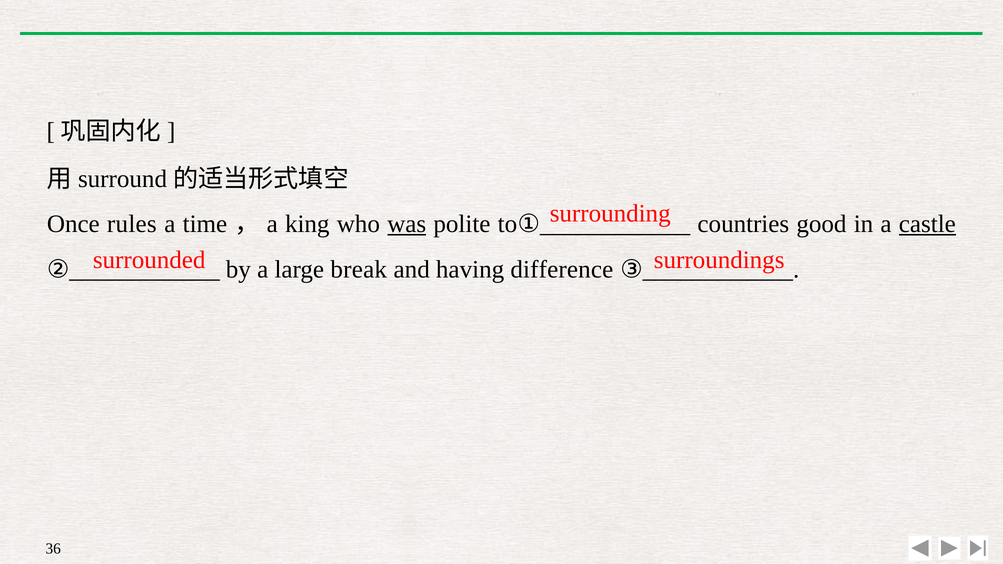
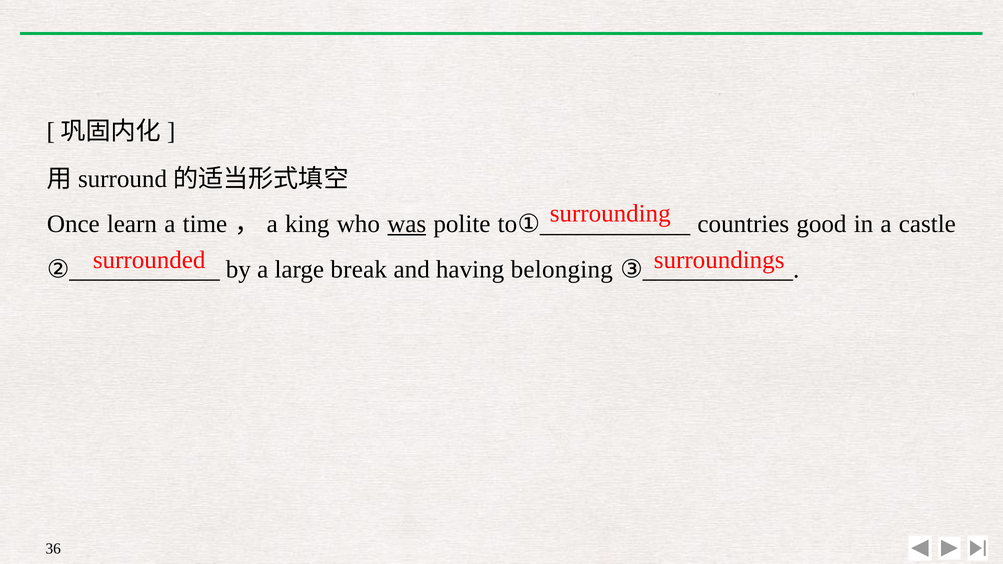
rules: rules -> learn (132, 224)
castle underline: present -> none (927, 224)
difference: difference -> belonging (562, 269)
